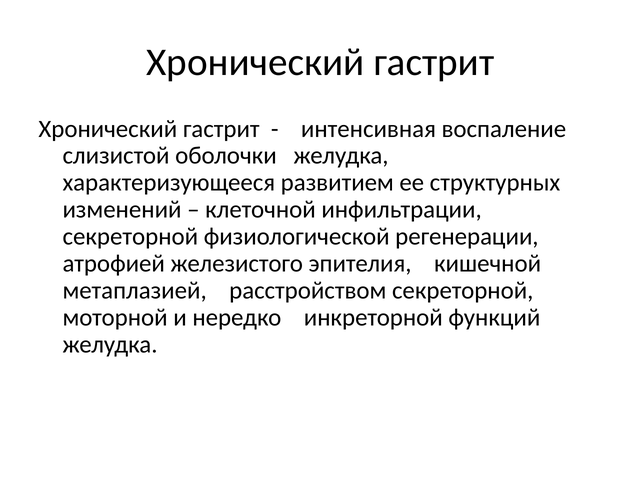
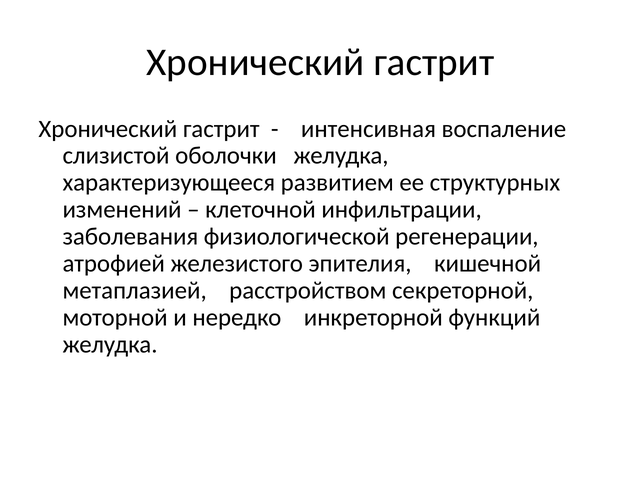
секреторной: секреторной -> заболевания (130, 236)
